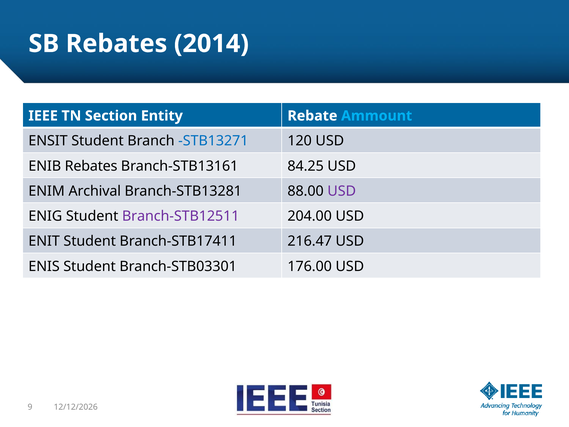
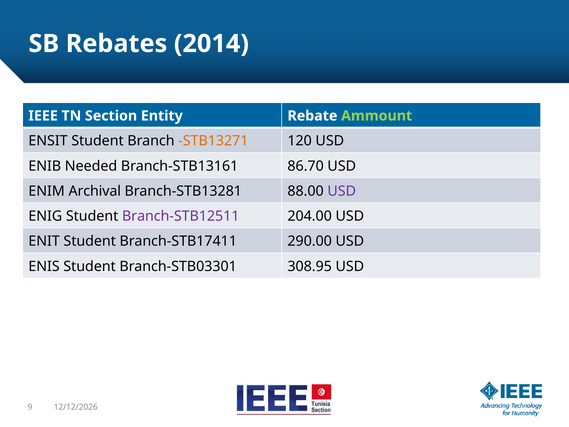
Ammount colour: light blue -> light green (377, 116)
STB13271 colour: blue -> orange (213, 141)
ENIB Rebates: Rebates -> Needed (91, 166)
84.25: 84.25 -> 86.70 (306, 166)
216.47: 216.47 -> 290.00 (310, 241)
176.00: 176.00 -> 308.95 (310, 266)
